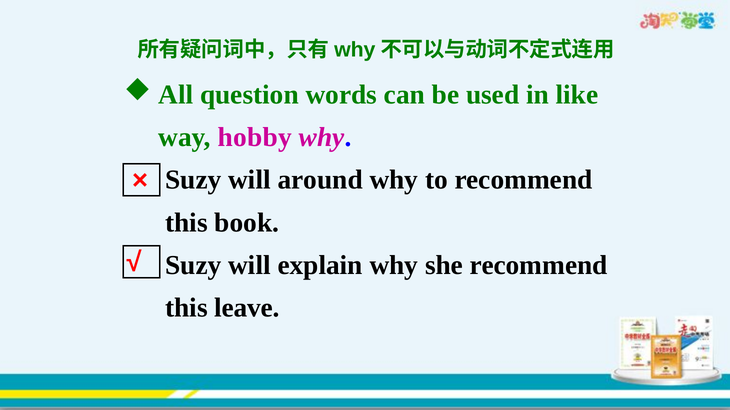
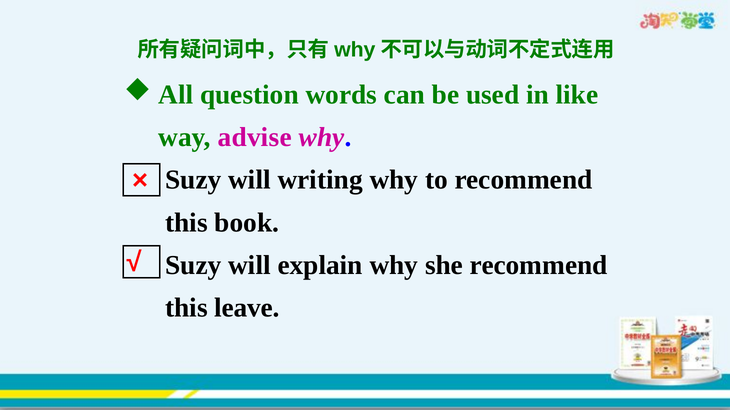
hobby: hobby -> advise (255, 137)
around: around -> writing (320, 180)
